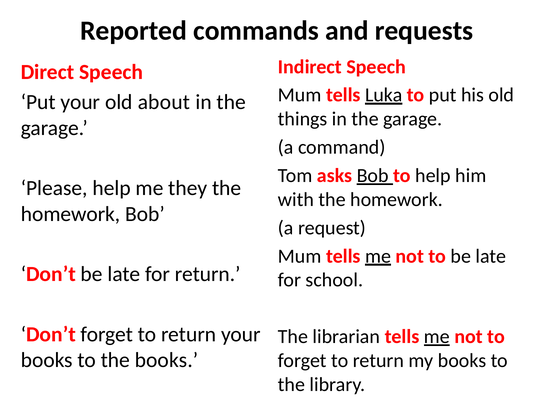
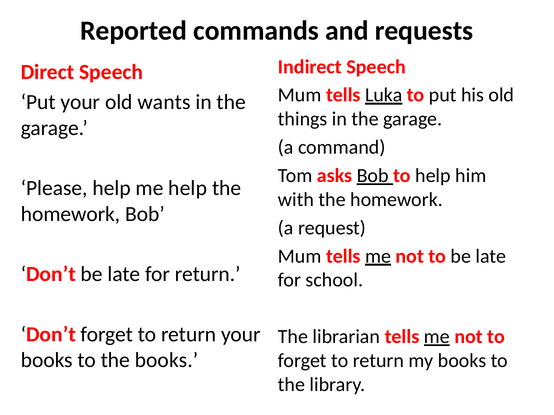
about: about -> wants (164, 102)
me they: they -> help (188, 188)
